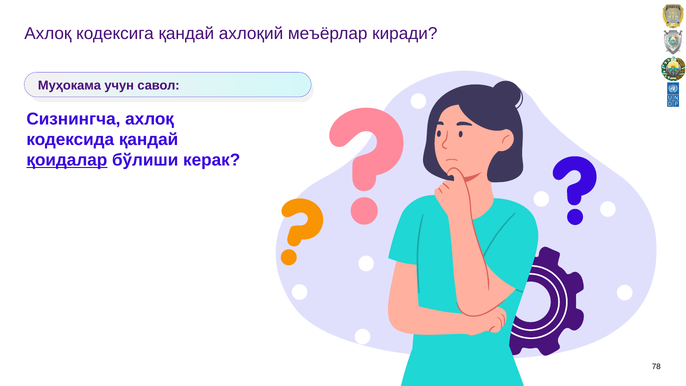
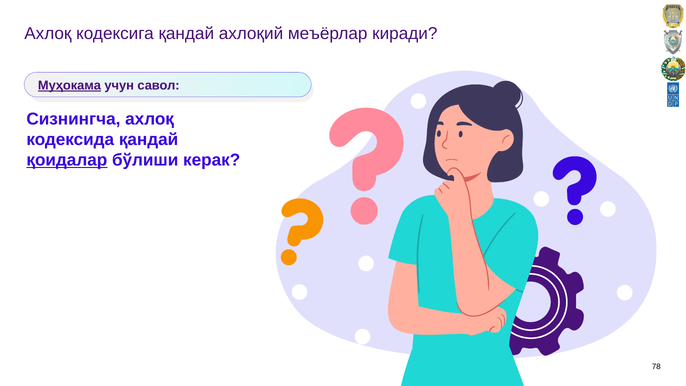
Муҳокама underline: none -> present (69, 85)
